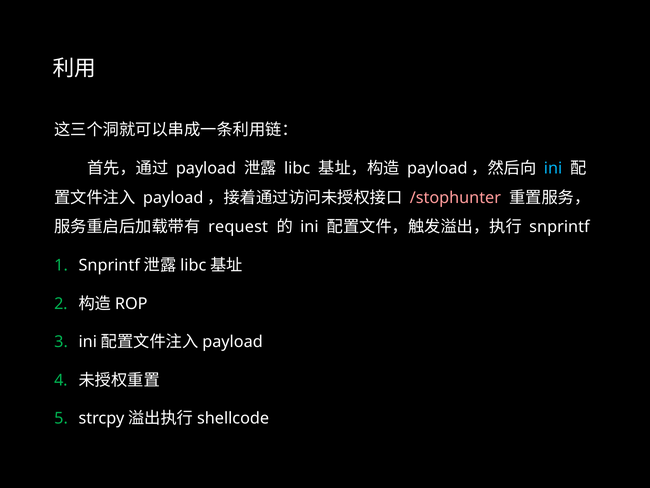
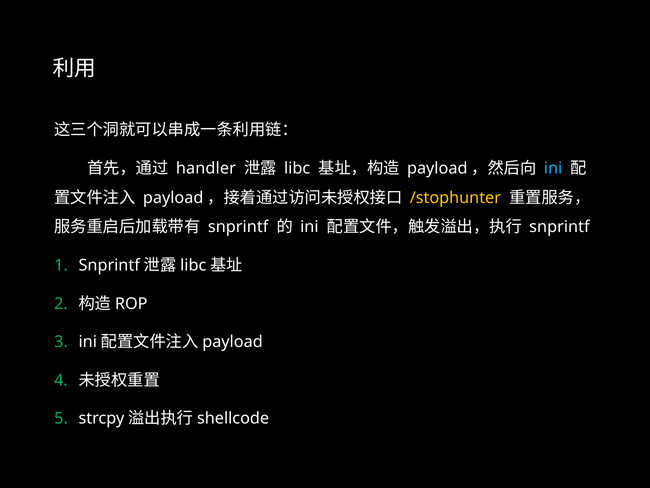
payload: payload -> handler (206, 168)
/stophunter colour: pink -> yellow (455, 198)
request: request -> snprintf (238, 227)
